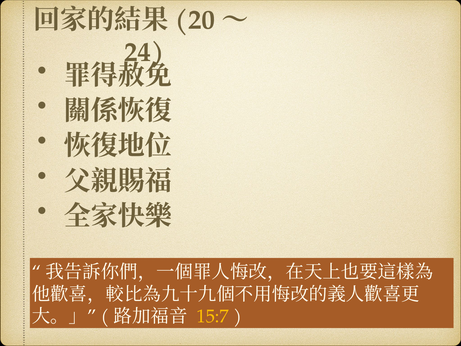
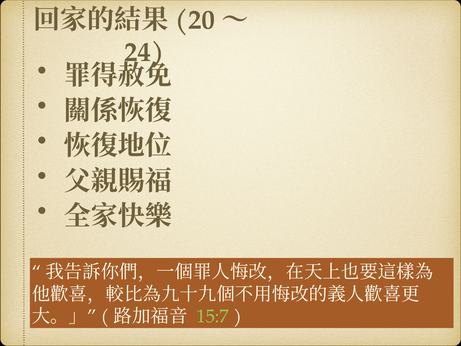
15:7 colour: yellow -> light green (213, 316)
